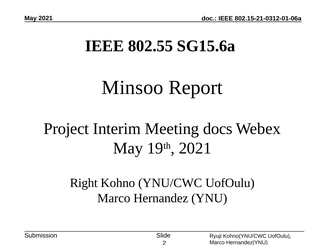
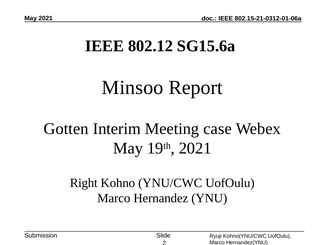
802.55: 802.55 -> 802.12 (150, 46)
Project: Project -> Gotten (66, 128)
docs: docs -> case (218, 128)
